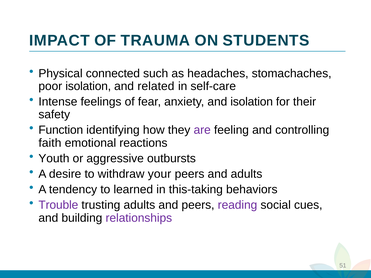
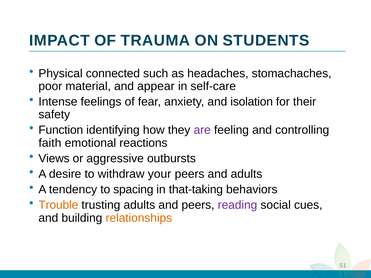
poor isolation: isolation -> material (88, 86)
related: related -> appear (156, 86)
Youth: Youth -> Views (54, 159)
learned: learned -> spacing (133, 190)
this-taking: this-taking -> that-taking (196, 190)
Trouble colour: purple -> orange (58, 205)
relationships colour: purple -> orange (139, 218)
